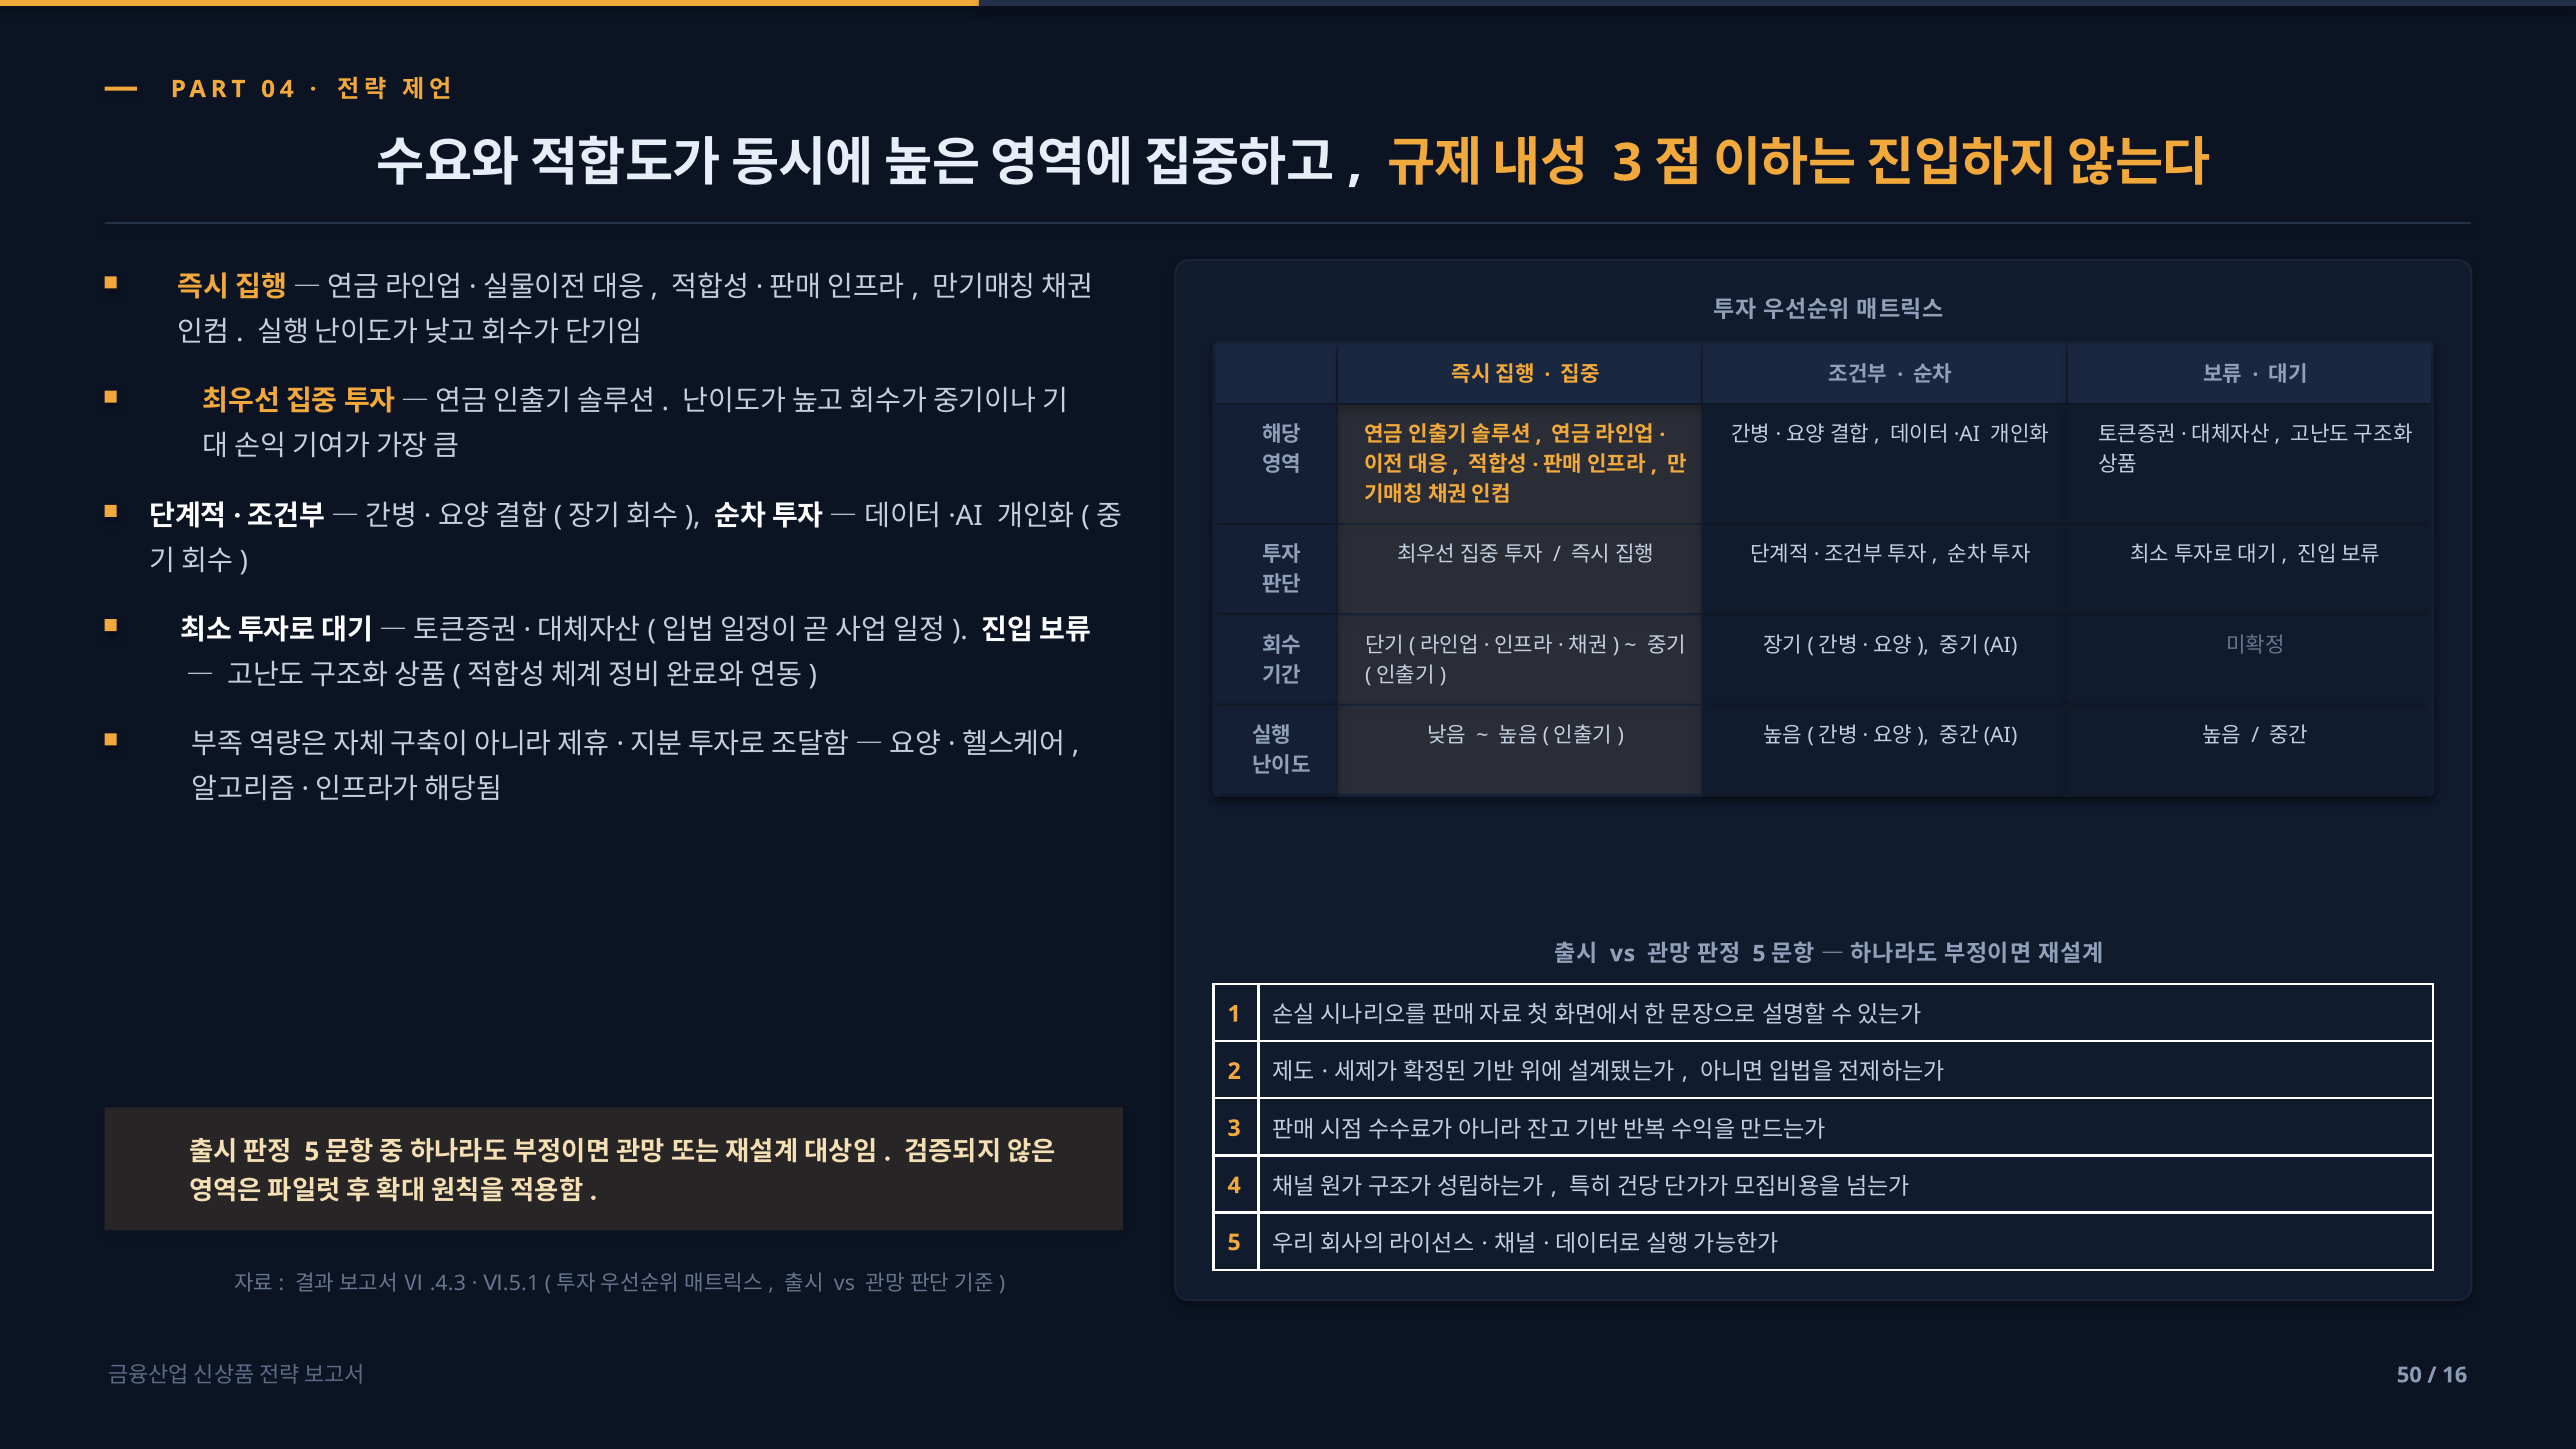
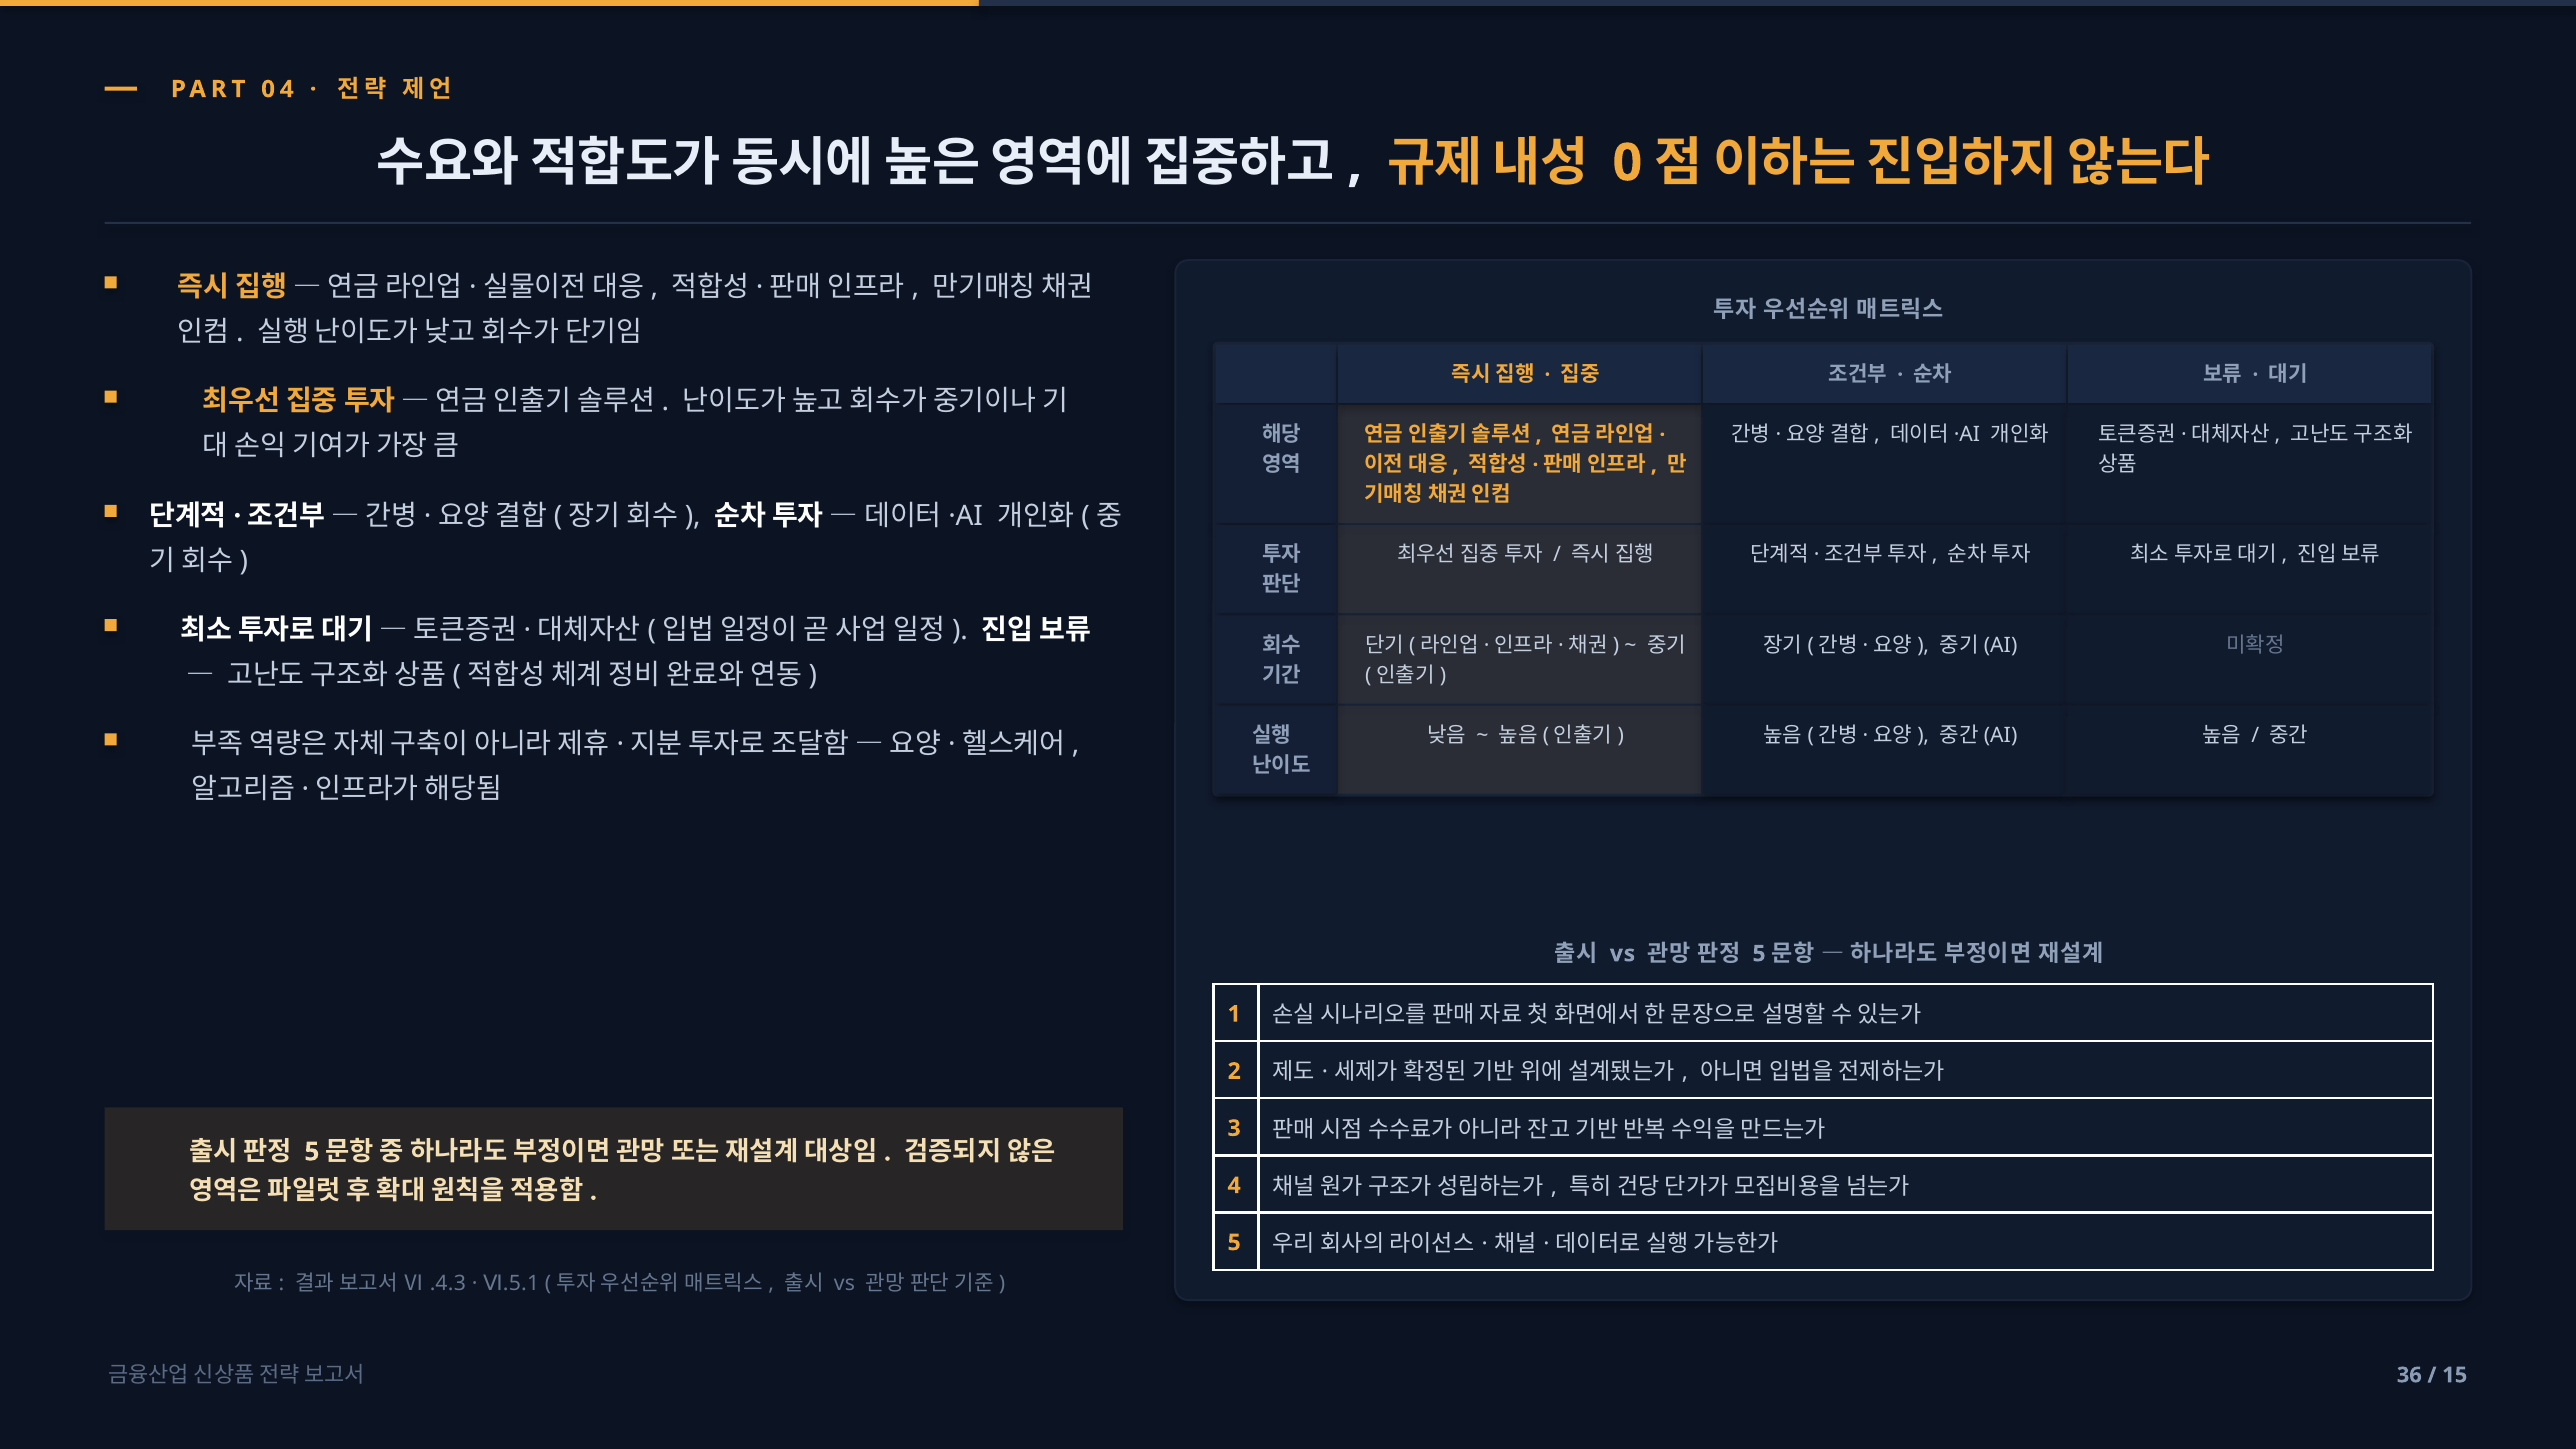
3: 3 -> 0 (1627, 163)
50: 50 -> 36 (2409, 1375)
16: 16 -> 15 (2455, 1375)
